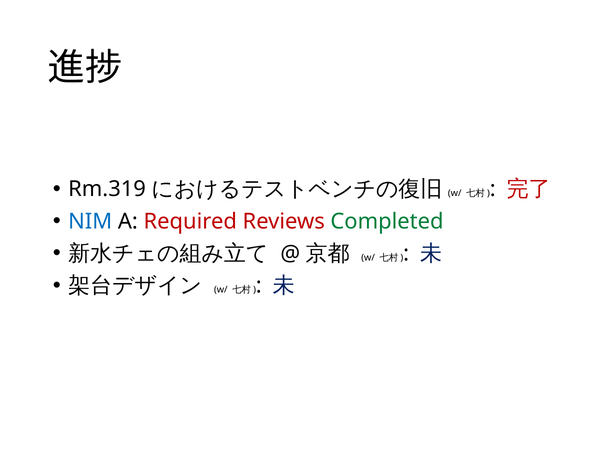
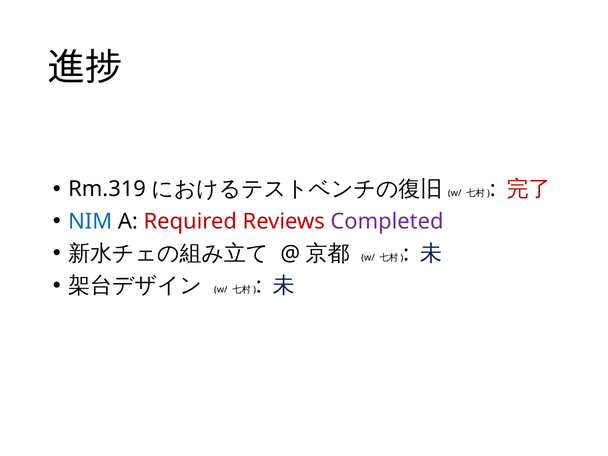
Completed colour: green -> purple (387, 221)
